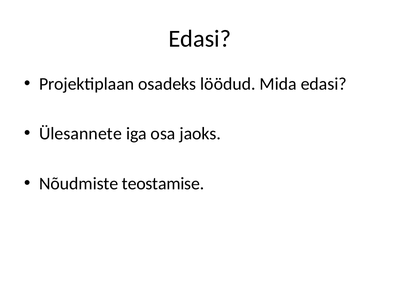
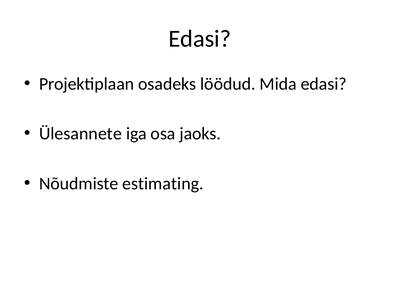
teostamise: teostamise -> estimating (163, 184)
